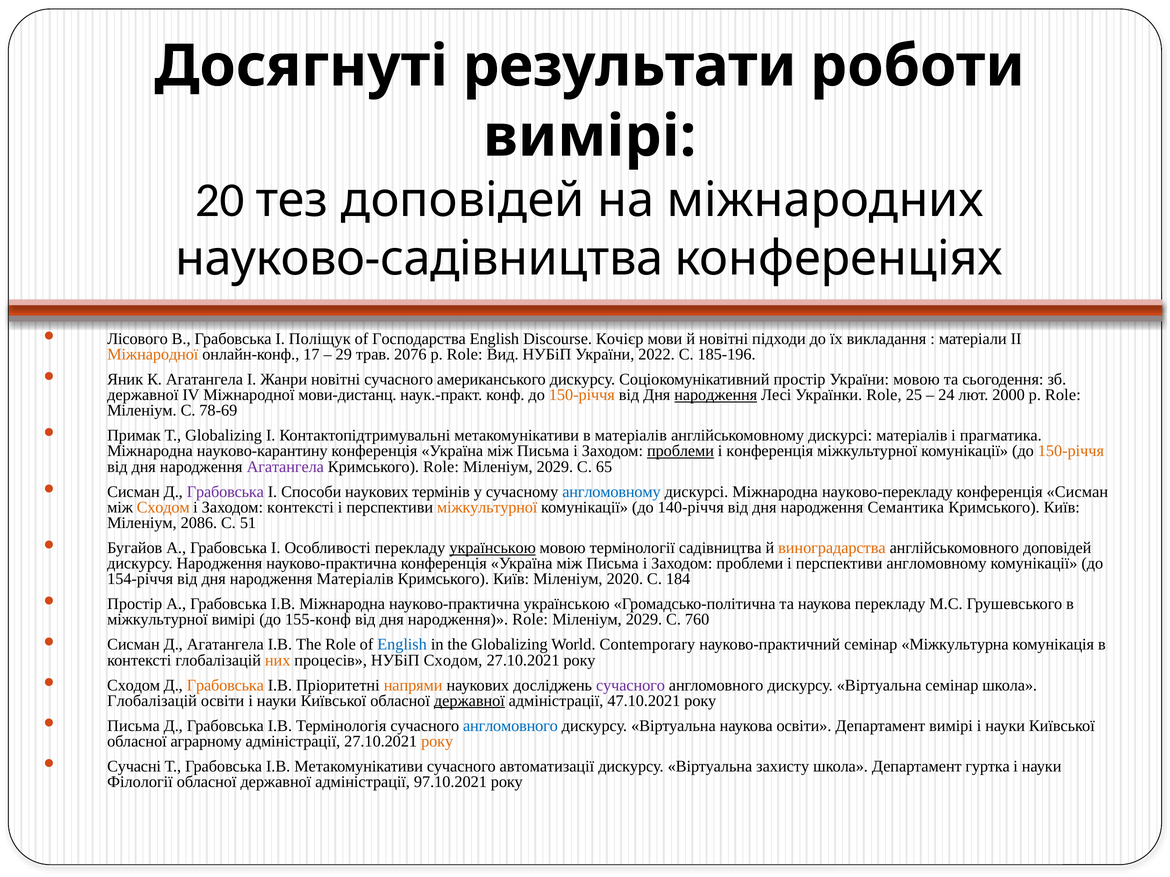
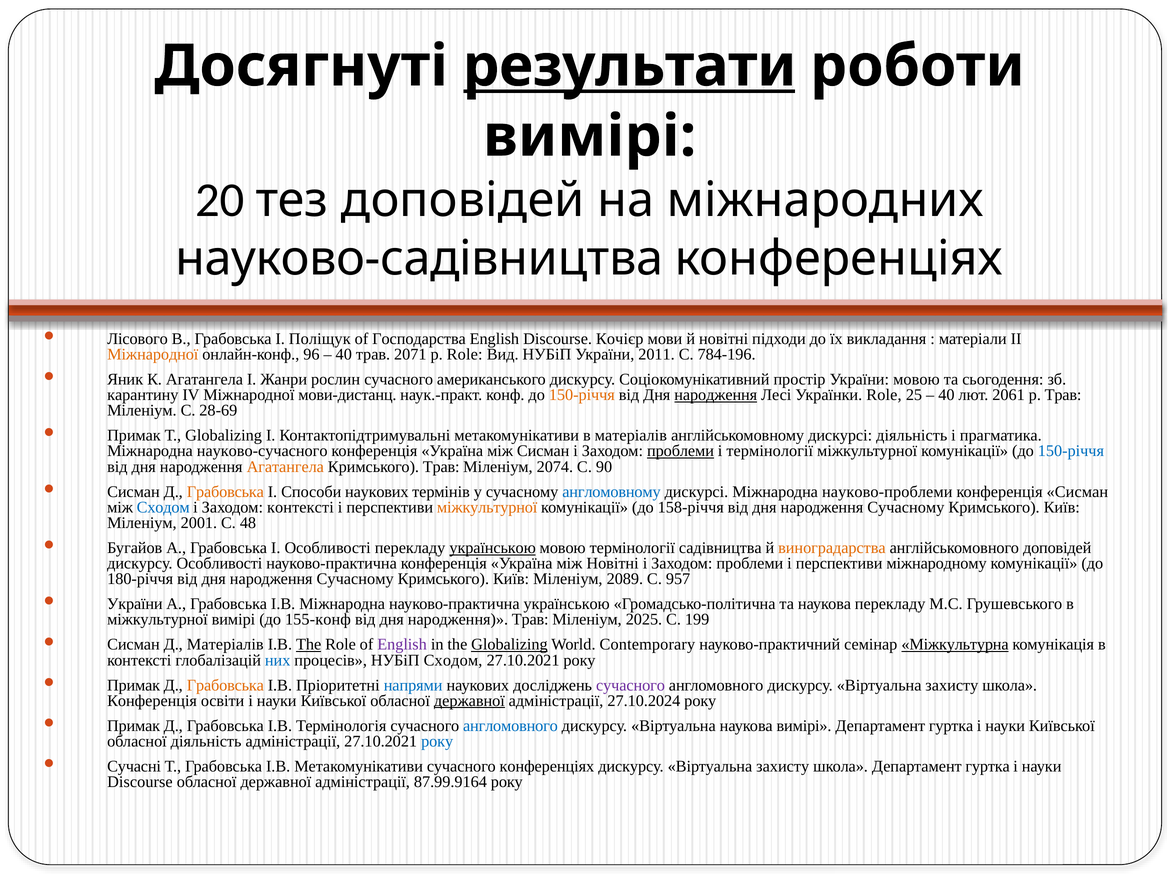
результати underline: none -> present (629, 66)
17: 17 -> 96 (311, 355)
29: 29 -> 40 (344, 355)
2076: 2076 -> 2071 (410, 355)
2022: 2022 -> 2011 (657, 355)
185-196: 185-196 -> 784-196 (727, 355)
Жанри новітні: новітні -> рослин (336, 380)
державної: державної -> карантину (143, 395)
24: 24 -> 40 (946, 395)
2000: 2000 -> 2061 (1009, 395)
Role: Role -> Трав (1063, 395)
78-69: 78-69 -> 28-69 (218, 411)
дискурсі матеріалів: матеріалів -> діяльність (912, 436)
науково-карантину: науково-карантину -> науково-сучасного (262, 451)
Письма: Письма -> Сисман (543, 451)
і конференція: конференція -> термінології (770, 451)
150-річчя colour: orange -> blue (1071, 451)
Агатангела colour: purple -> orange (285, 467)
Кримського Role: Role -> Трав (441, 467)
2029: 2029 -> 2074 (555, 467)
65: 65 -> 90 (604, 467)
Грабовська colour: purple -> orange (225, 492)
науково-перекладу: науково-перекладу -> науково-проблеми (887, 492)
Сходом colour: orange -> blue (163, 508)
140-річчя: 140-річчя -> 158-річчя (691, 508)
Семантика: Семантика -> Сучасному (906, 508)
2086: 2086 -> 2001 (199, 523)
51: 51 -> 48 (248, 523)
дискурсу Народження: Народження -> Особливості (219, 564)
Письма: Письма -> Новітні (613, 564)
перспективи англомовному: англомовному -> міжнародному (937, 564)
154-річчя: 154-річчя -> 180-річчя (140, 579)
Матеріалів: Матеріалів -> Сучасному (355, 579)
2020: 2020 -> 2089 (625, 579)
184: 184 -> 957 (678, 579)
Простір: Простір -> України (135, 604)
народження Role: Role -> Трав (530, 620)
2029: 2029 -> 2025 (644, 620)
760: 760 -> 199 (697, 620)
Д Агатангела: Агатангела -> Матеріалів (225, 645)
The underline: none -> present (309, 645)
English colour: blue -> purple (402, 645)
Globalizing underline: none -> present (509, 645)
Міжкультурна underline: none -> present (955, 645)
них colour: orange -> blue (278, 661)
Сходом: Сходом -> Примак (134, 686)
напрями colour: orange -> blue (413, 686)
англомовного дискурсу Віртуальна семінар: семінар -> захисту (952, 686)
Глобалізацій: Глобалізацій -> Конференція (152, 701)
47.10.2021: 47.10.2021 -> 27.10.2024 (644, 701)
Письма: Письма -> Примак (134, 726)
наукова освіти: освіти -> вимірі (804, 726)
вимірі: вимірі -> гуртка (951, 726)
обласної аграрному: аграрному -> діяльність (206, 742)
року colour: orange -> blue (437, 742)
сучасного автоматизації: автоматизації -> конференціях (547, 767)
Філології: Філології -> Discourse (140, 782)
97.10.2021: 97.10.2021 -> 87.99.9164 (450, 782)
